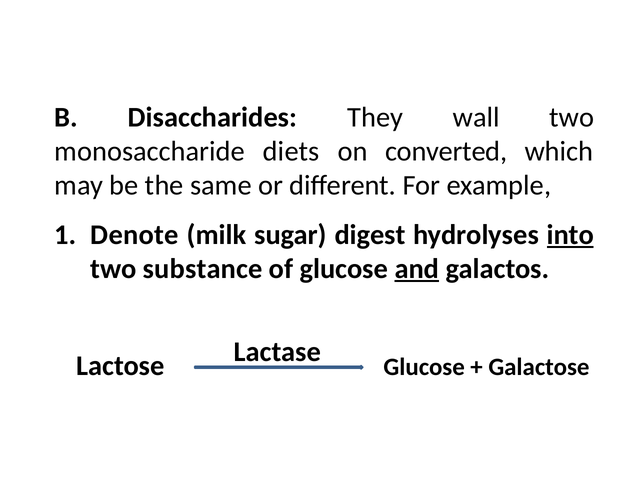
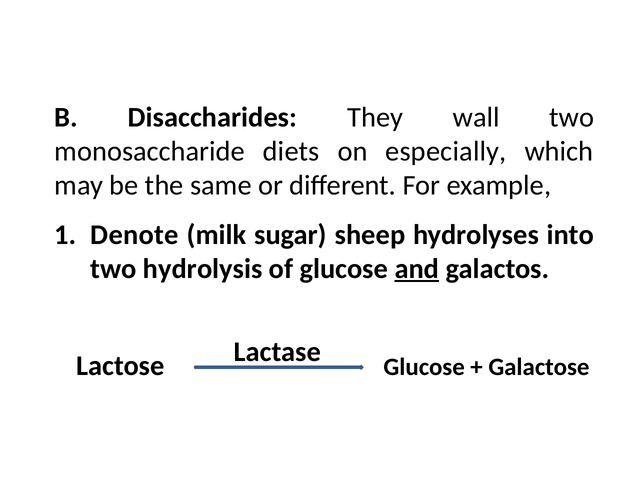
converted: converted -> especially (446, 151)
digest: digest -> sheep (370, 235)
into underline: present -> none (570, 235)
substance: substance -> hydrolysis (203, 269)
